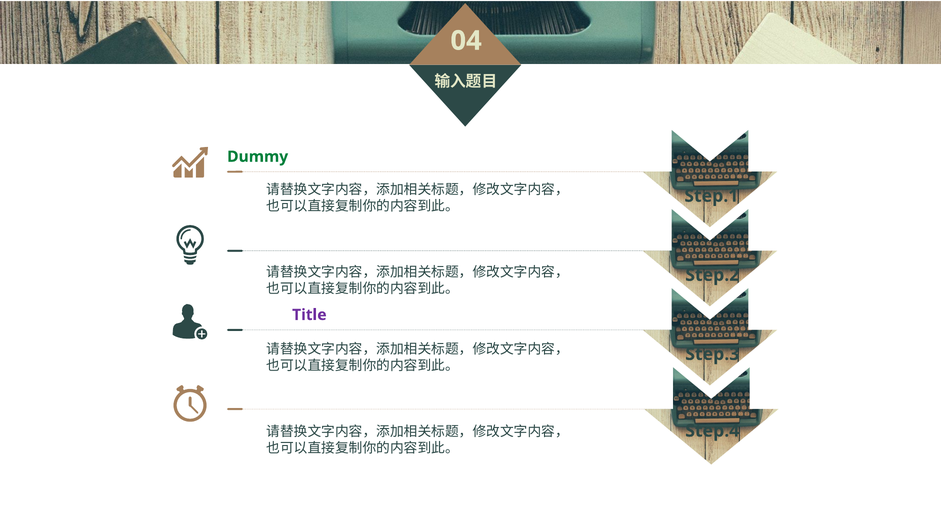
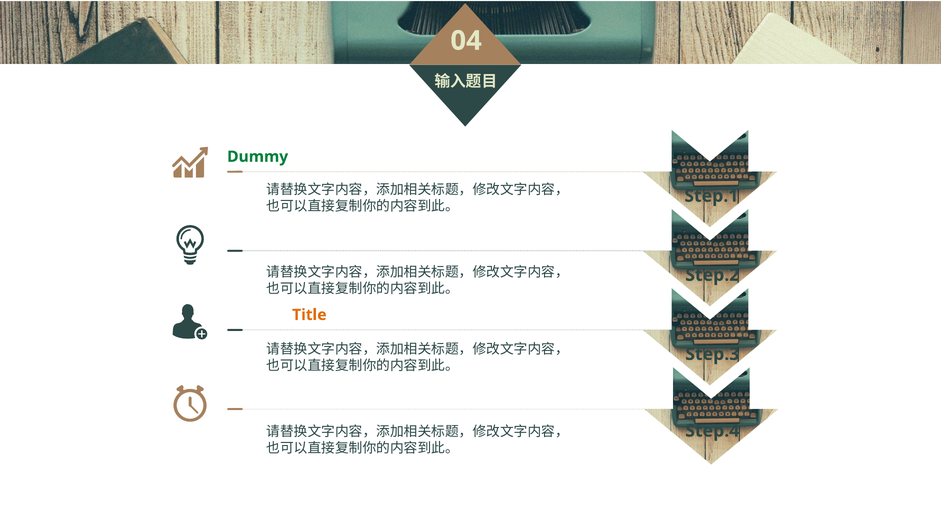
Title colour: purple -> orange (309, 315)
